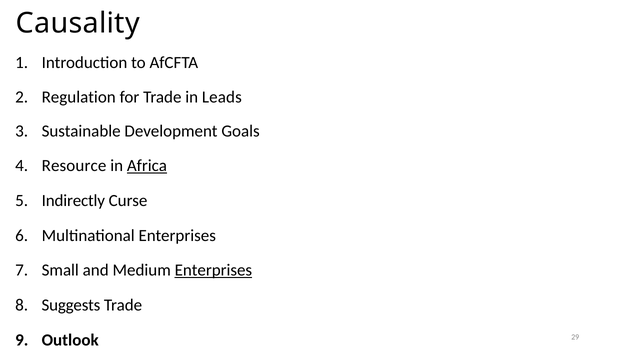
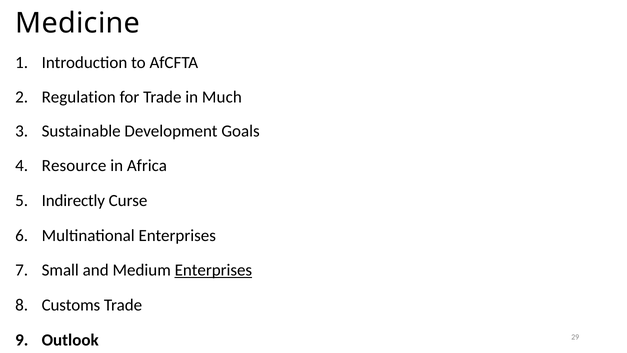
Causality: Causality -> Medicine (78, 23)
Leads: Leads -> Much (222, 97)
Africa underline: present -> none (147, 165)
Suggests: Suggests -> Customs (71, 305)
